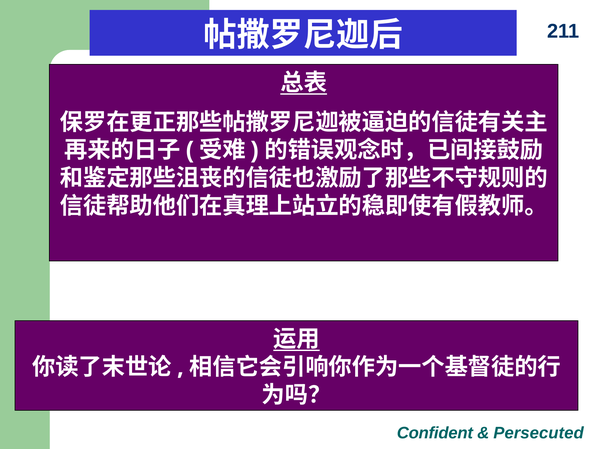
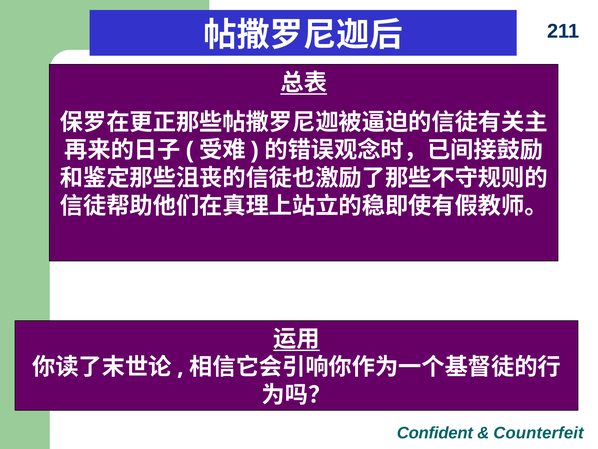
Persecuted: Persecuted -> Counterfeit (539, 433)
